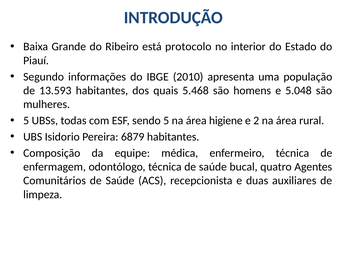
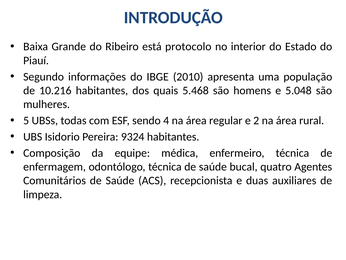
13.593: 13.593 -> 10.216 (55, 90)
sendo 5: 5 -> 4 (166, 120)
higiene: higiene -> regular (226, 120)
6879: 6879 -> 9324 (133, 137)
